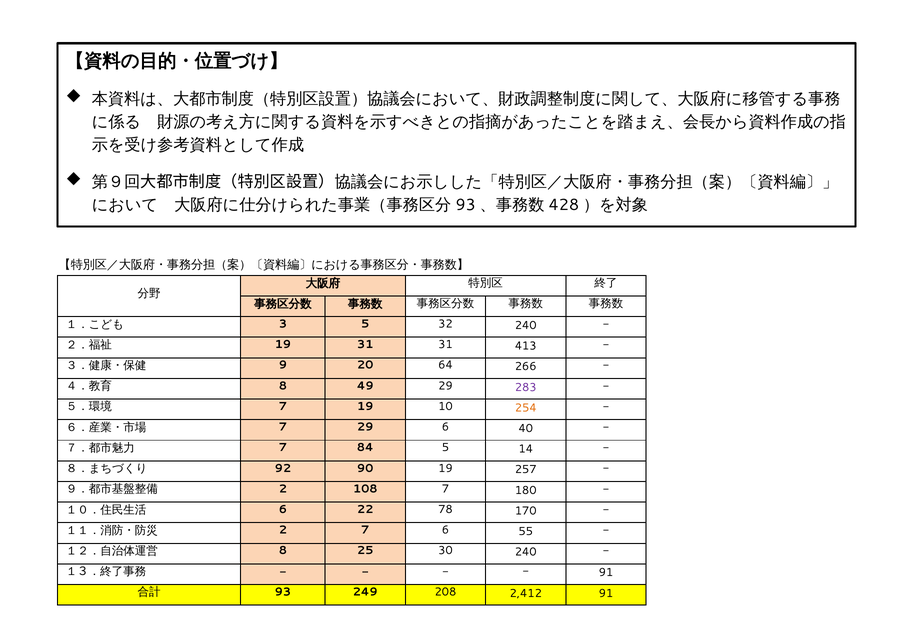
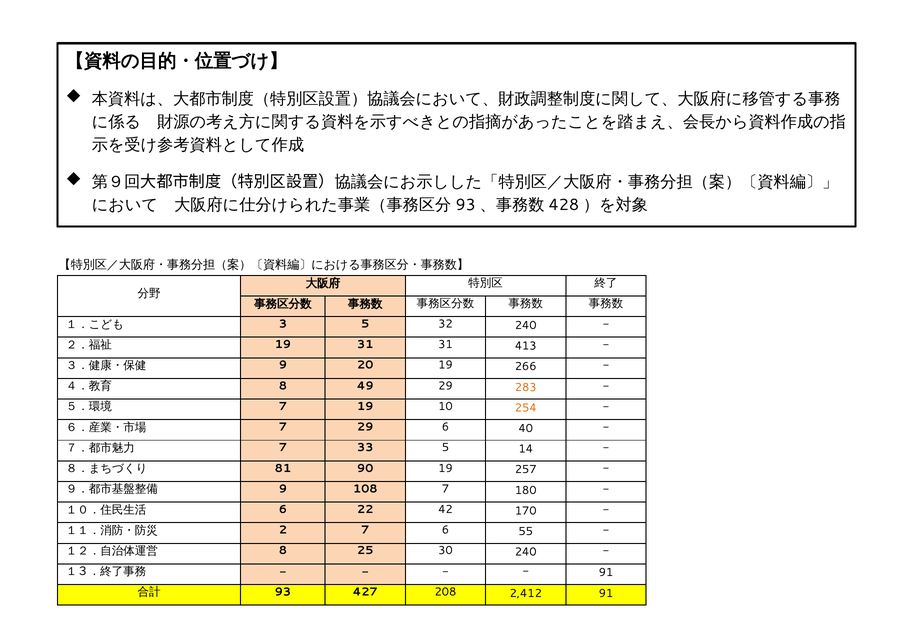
20 64: 64 -> 19 (445, 365)
283 colour: purple -> orange (526, 387)
84: 84 -> 33 (365, 448)
92: 92 -> 81 (283, 468)
2: 2 -> 9 (283, 489)
78: 78 -> 42 (445, 509)
249: 249 -> 427 (365, 592)
